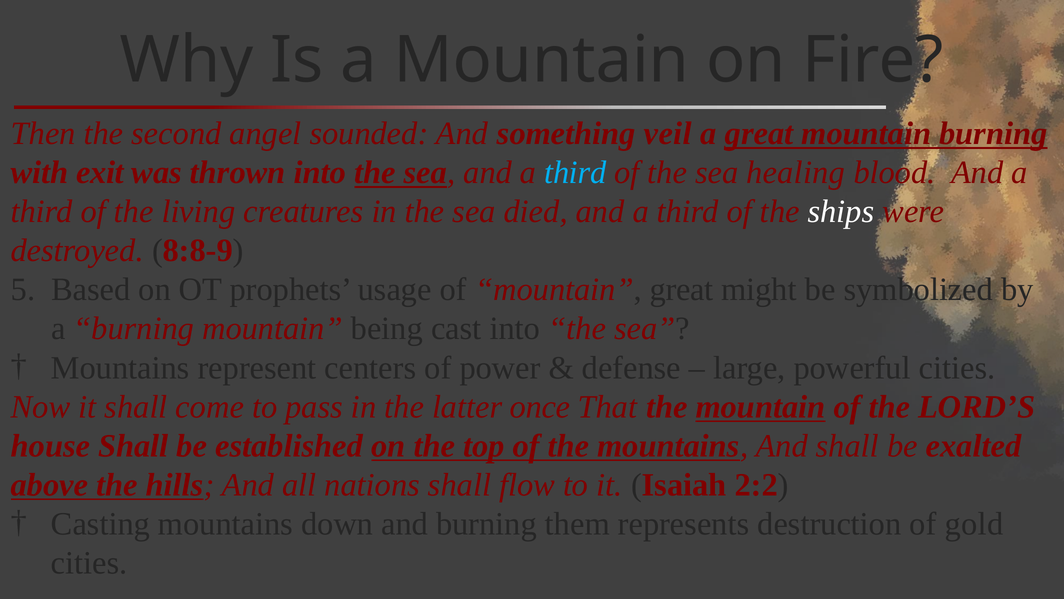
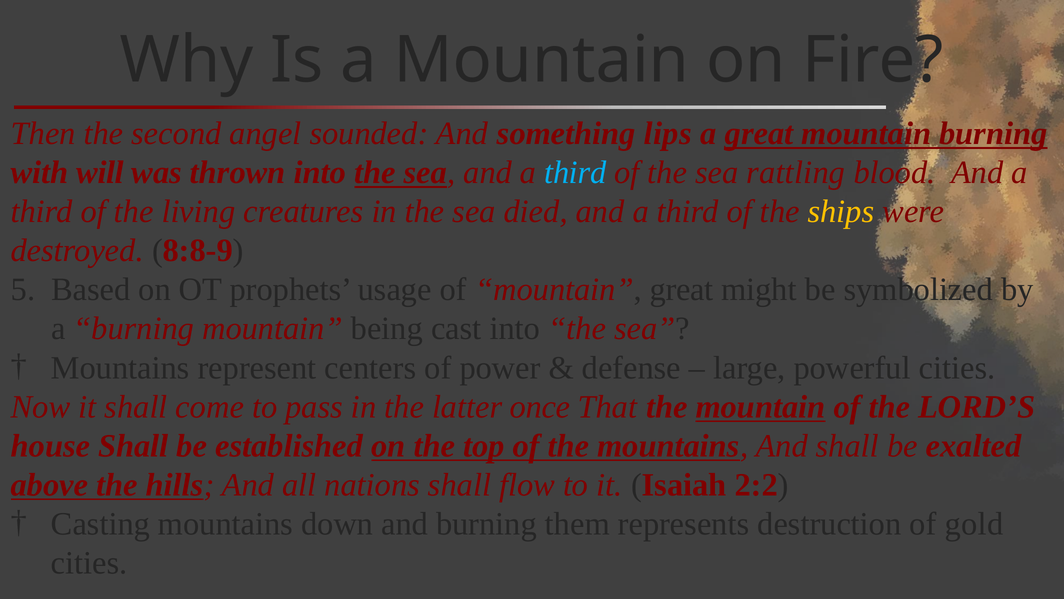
veil: veil -> lips (668, 133)
exit: exit -> will (100, 172)
healing: healing -> rattling (796, 172)
ships colour: white -> yellow (841, 211)
